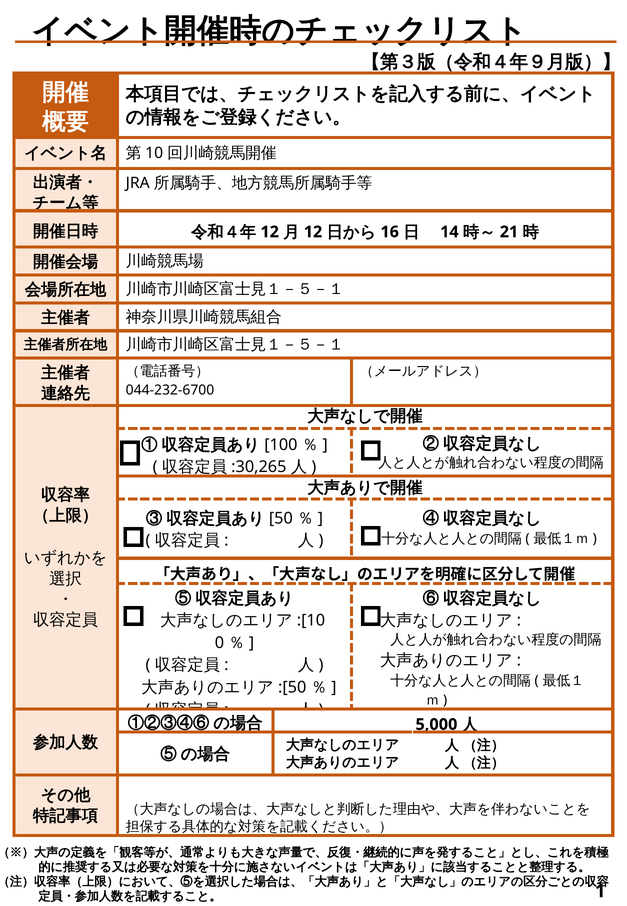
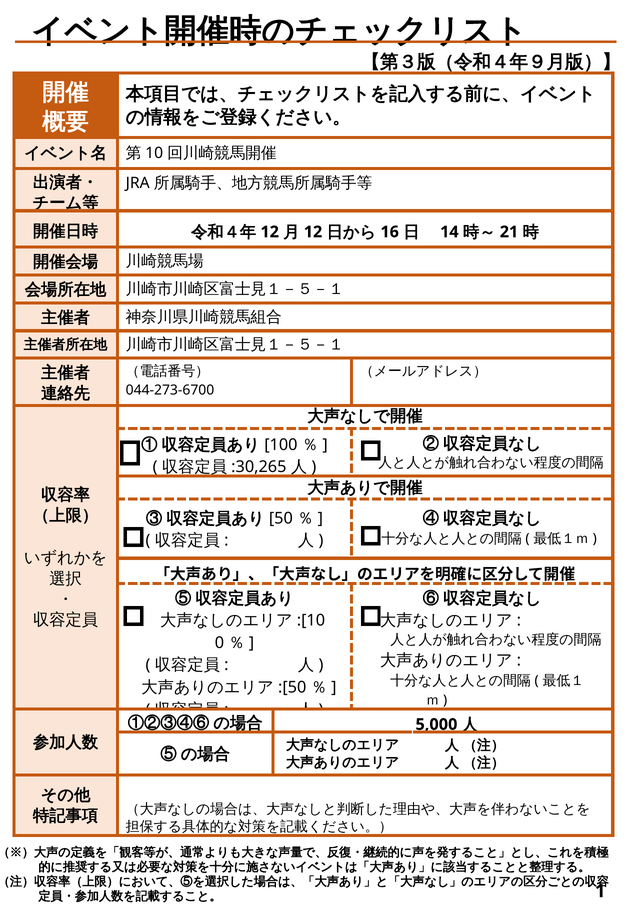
044-232-6700: 044-232-6700 -> 044-273-6700 (170, 390)
